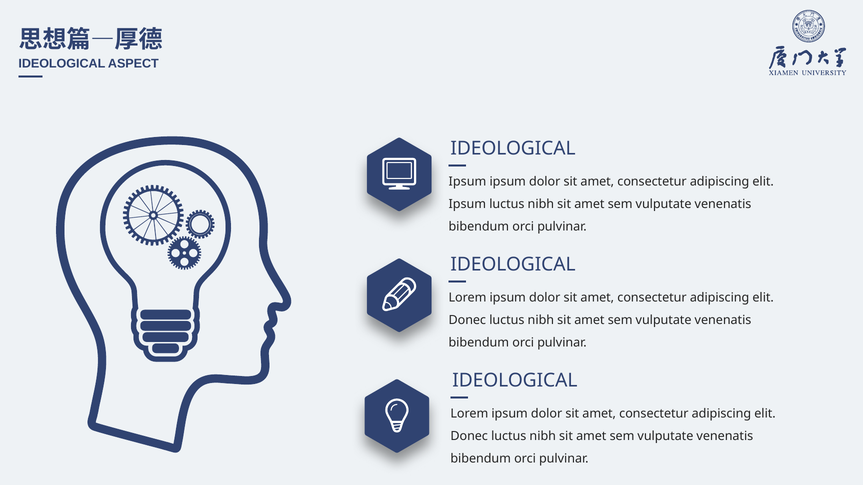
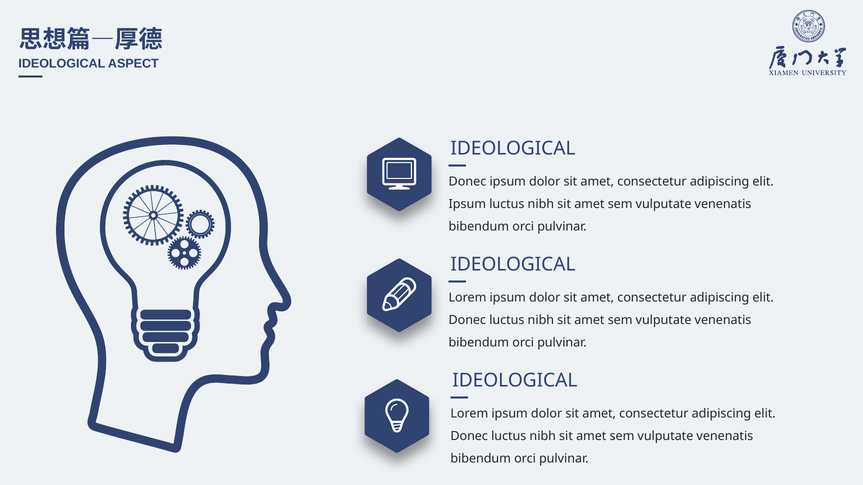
Ipsum: Ipsum -> Donec (467, 182)
